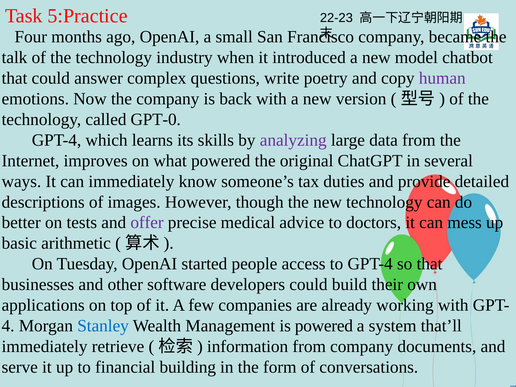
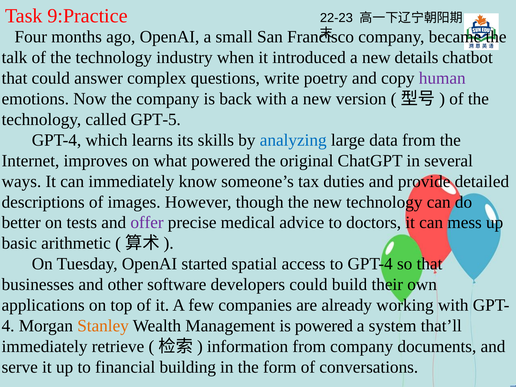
5:Practice: 5:Practice -> 9:Practice (88, 16)
model: model -> details (416, 58)
GPT-0: GPT-0 -> GPT-5 (156, 119)
analyzing colour: purple -> blue (293, 140)
people: people -> spatial (254, 264)
Stanley colour: blue -> orange (103, 326)
